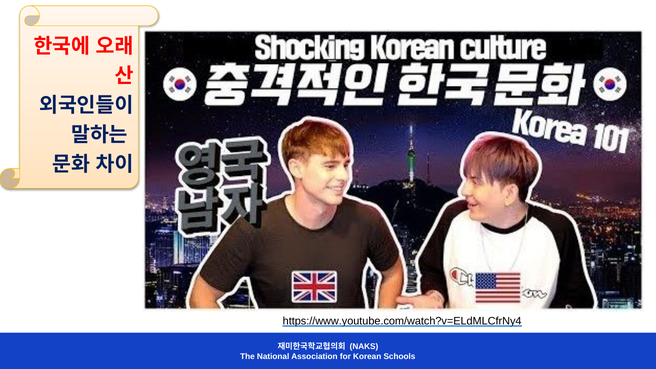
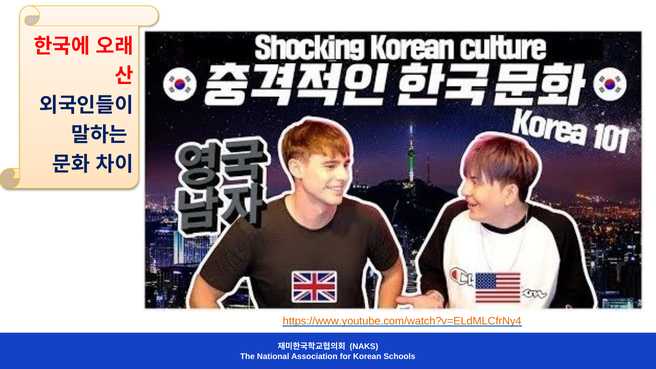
https://www.youtube.com/watch?v=ELdMLCfrNy4 colour: black -> orange (402, 321)
